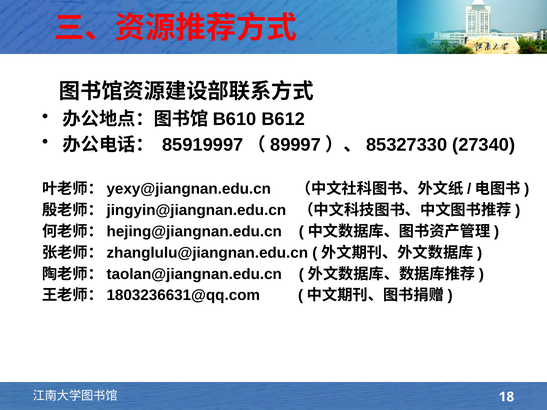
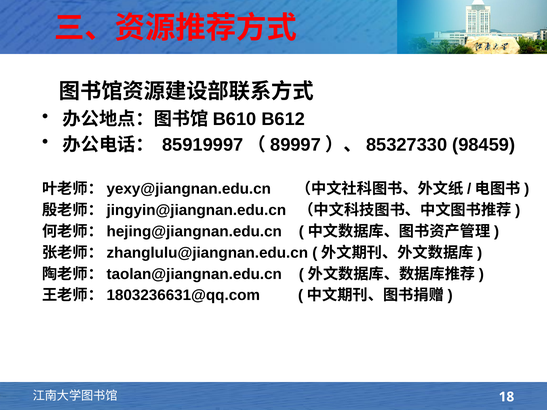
27340: 27340 -> 98459 (484, 145)
